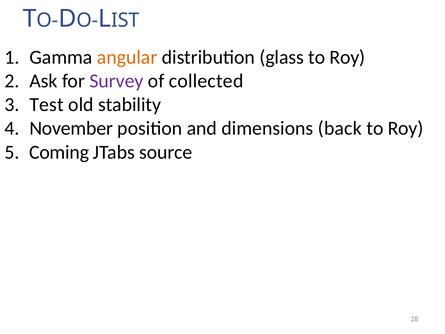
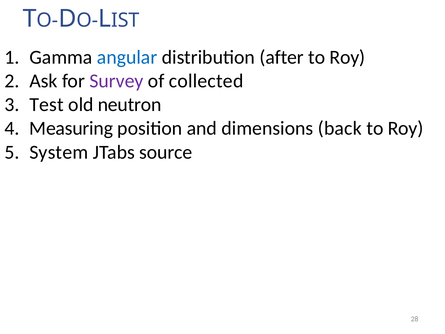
angular colour: orange -> blue (127, 57)
glass: glass -> after (282, 57)
stability: stability -> neutron (130, 105)
November: November -> Measuring (71, 128)
Coming: Coming -> System (59, 152)
